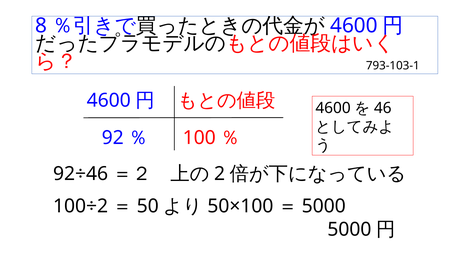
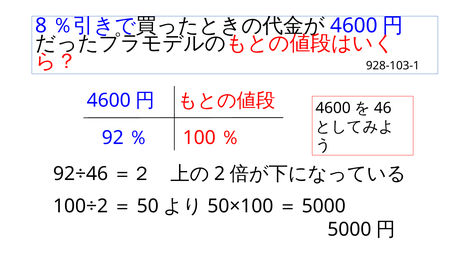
793-103-1: 793-103-1 -> 928-103-1 (393, 65)
